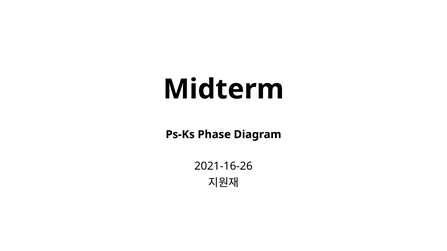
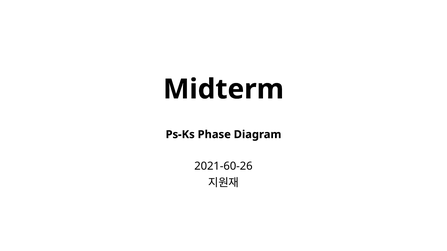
2021-16-26: 2021-16-26 -> 2021-60-26 (223, 166)
